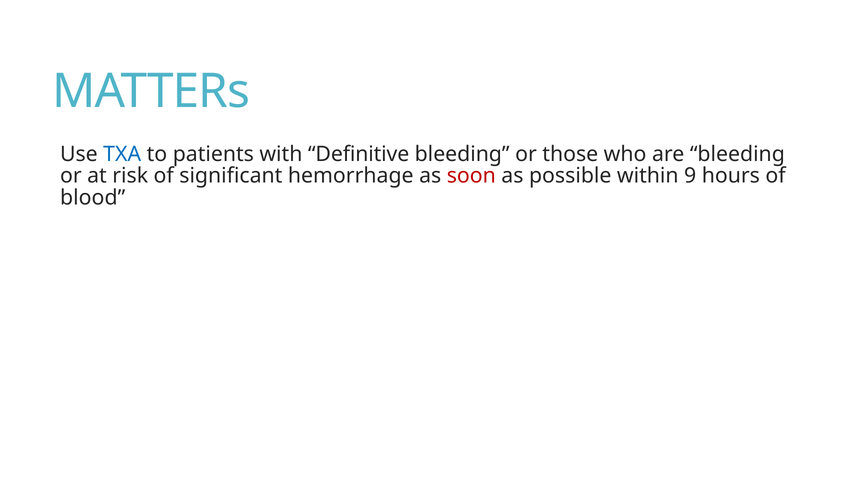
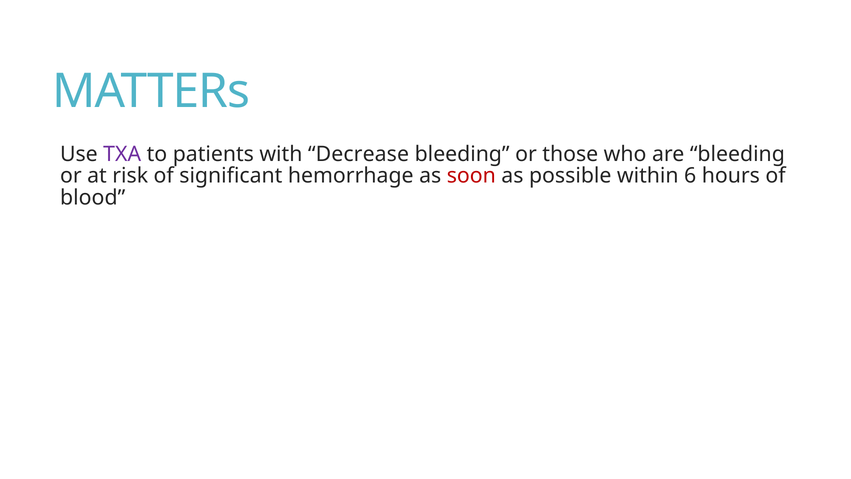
TXA colour: blue -> purple (122, 154)
Definitive: Definitive -> Decrease (359, 154)
9: 9 -> 6 (690, 176)
